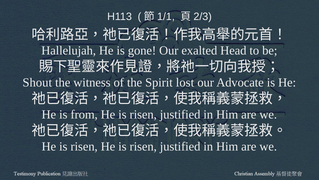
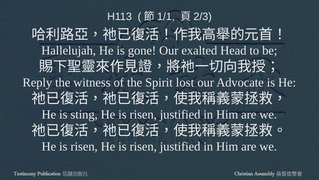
Shout: Shout -> Reply (37, 82)
from: from -> sting (84, 114)
